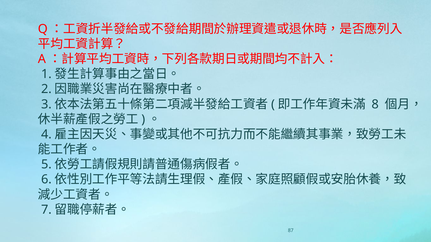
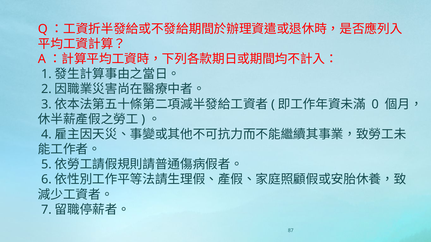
8: 8 -> 0 (375, 104)
